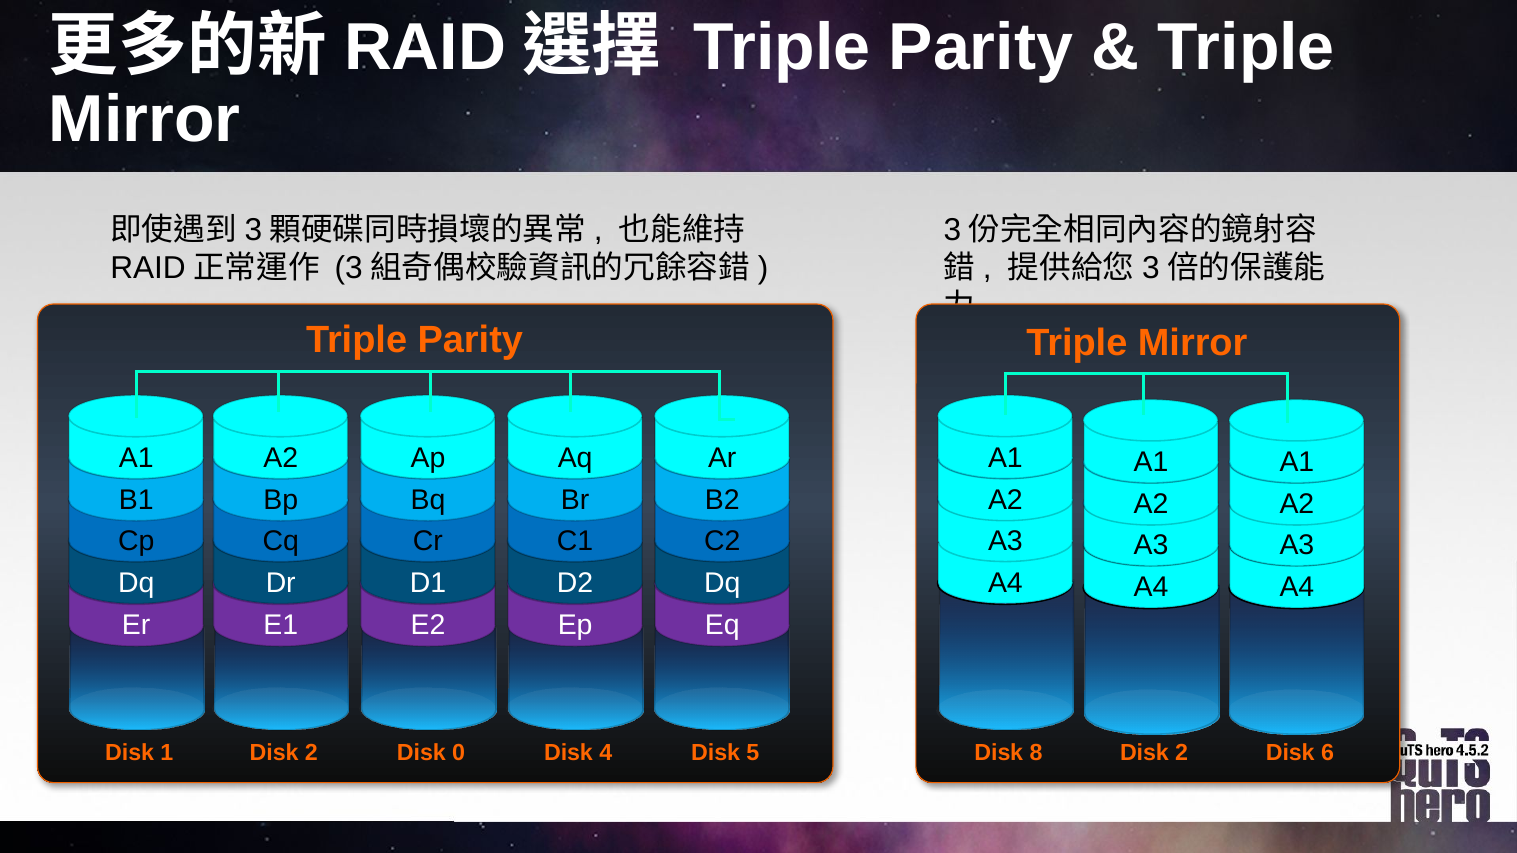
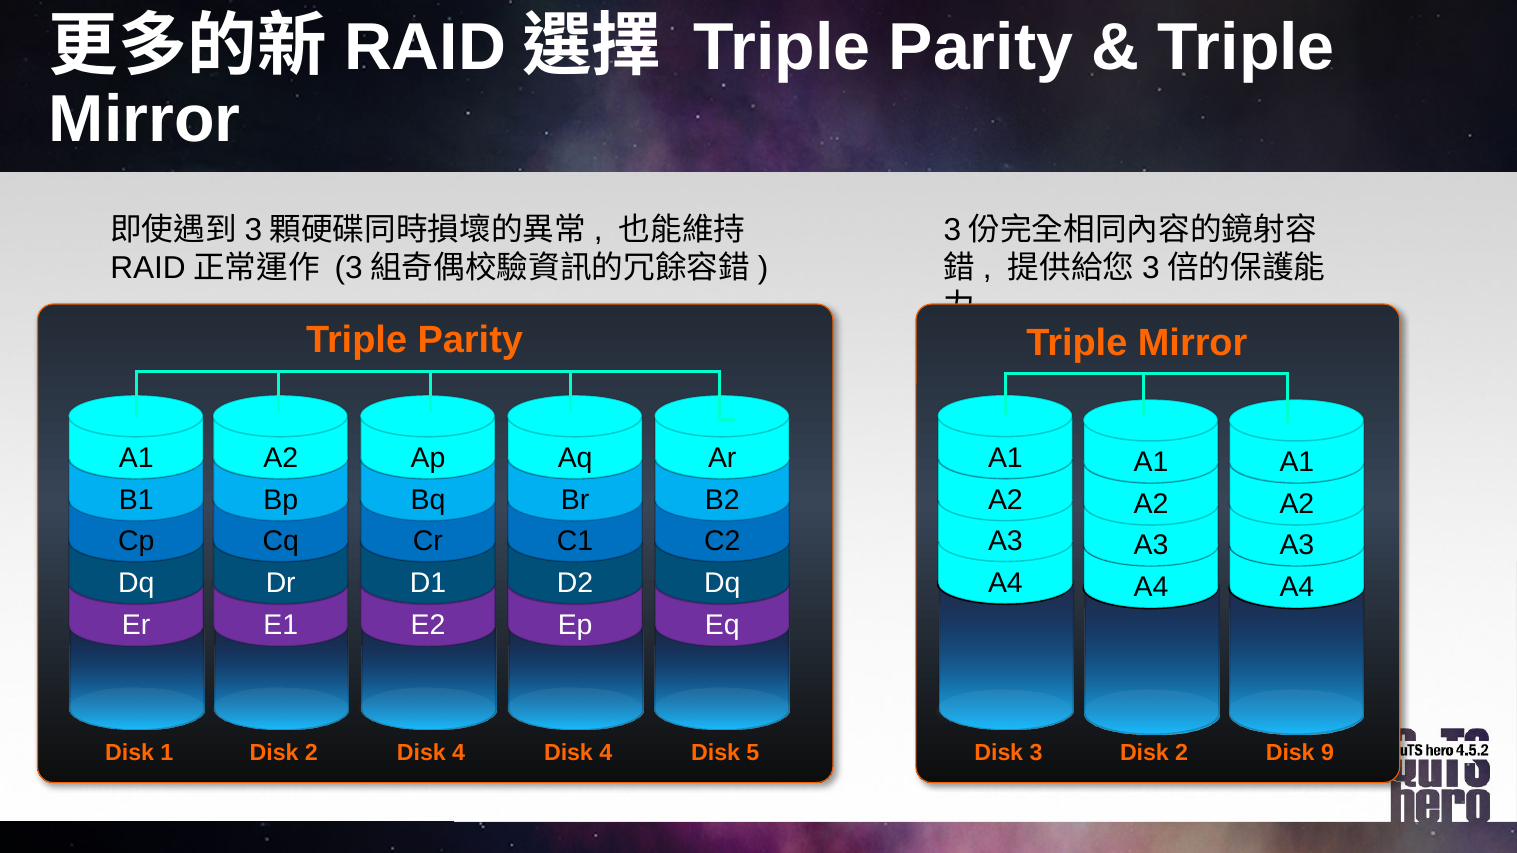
0: 0 -> 4 (459, 753)
8: 8 -> 3 (1036, 753)
6: 6 -> 9 (1328, 753)
